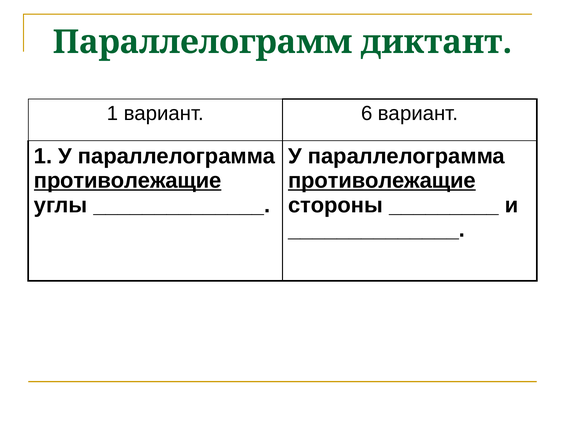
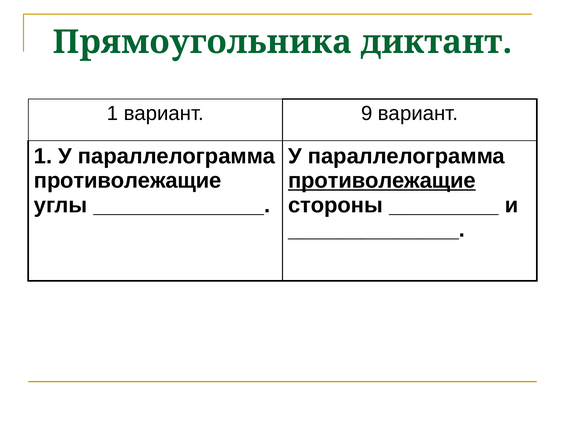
Параллелограмм: Параллелограмм -> Прямоугольника (202, 42)
6: 6 -> 9 (367, 113)
противолежащие underline: present -> none (128, 181)
